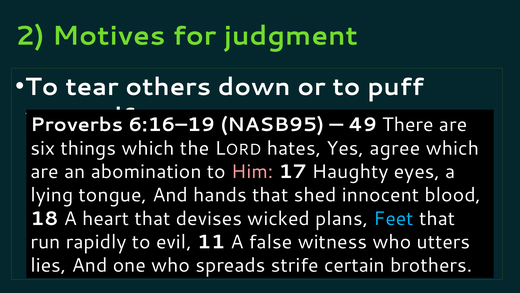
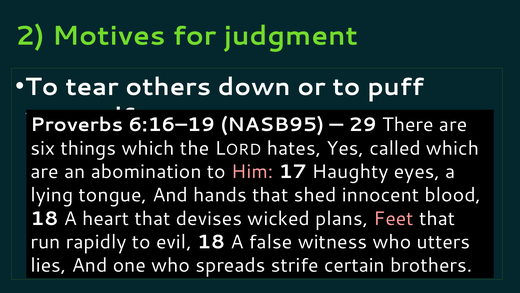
49: 49 -> 29 (363, 125)
agree: agree -> called (395, 148)
Feet colour: light blue -> pink (394, 218)
evil 11: 11 -> 18 (211, 242)
